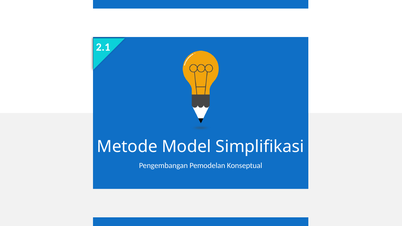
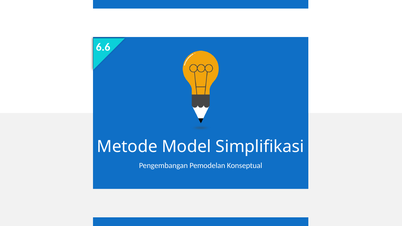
2.1: 2.1 -> 6.6 (103, 47)
